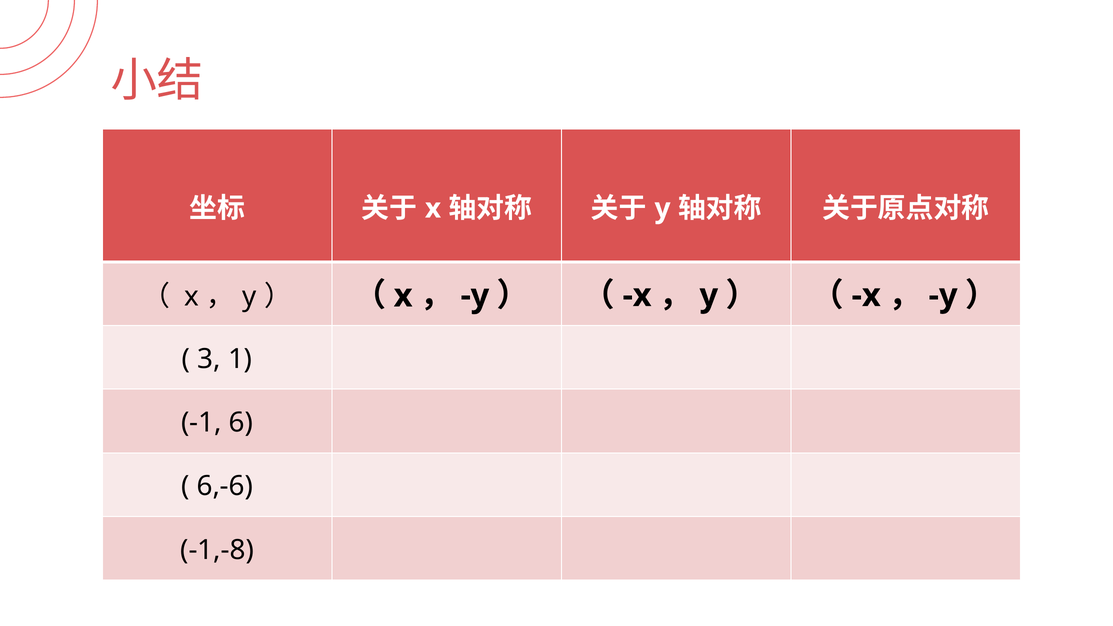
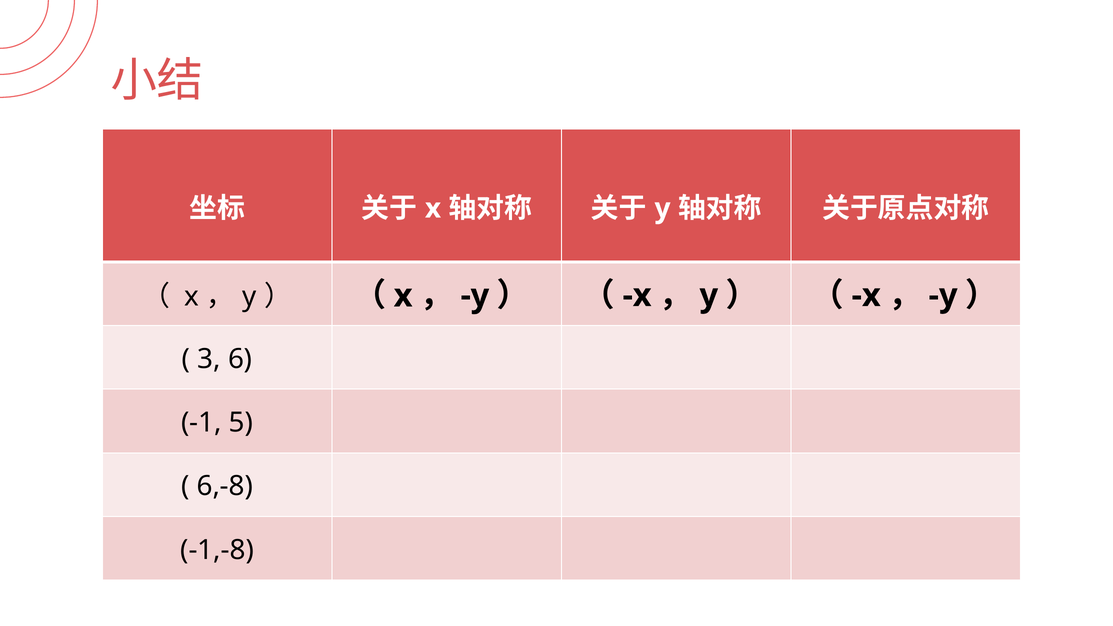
1: 1 -> 6 (240, 359)
6: 6 -> 5 (241, 423)
6,-6: 6,-6 -> 6,-8 (225, 486)
